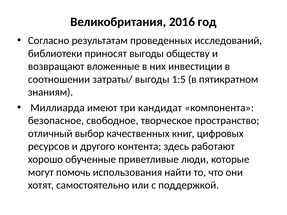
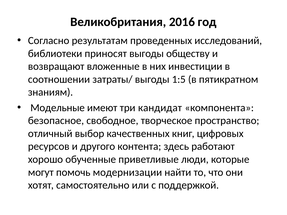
Миллиарда: Миллиарда -> Модельные (58, 108)
использования: использования -> модернизации (127, 172)
